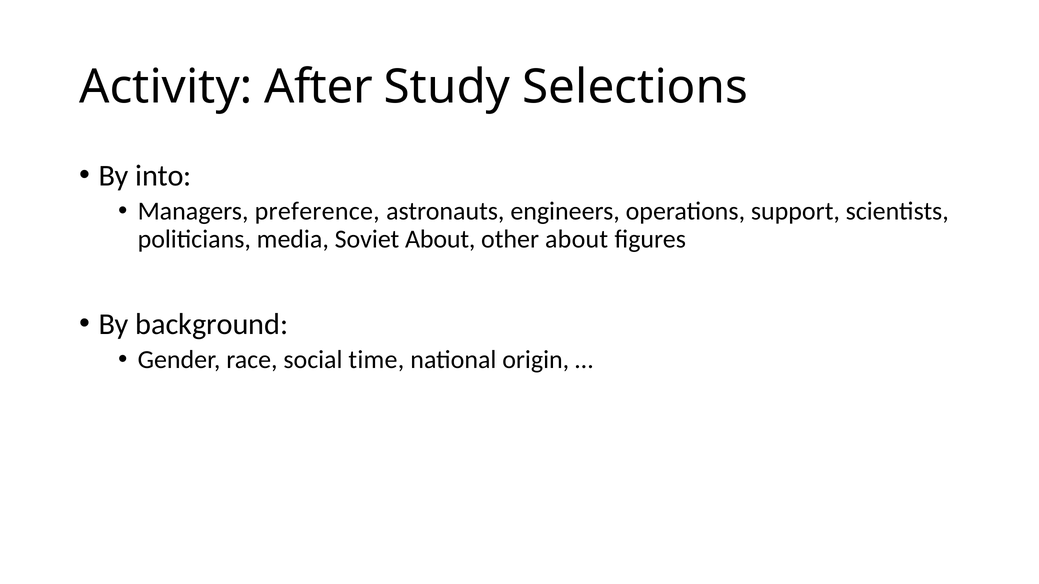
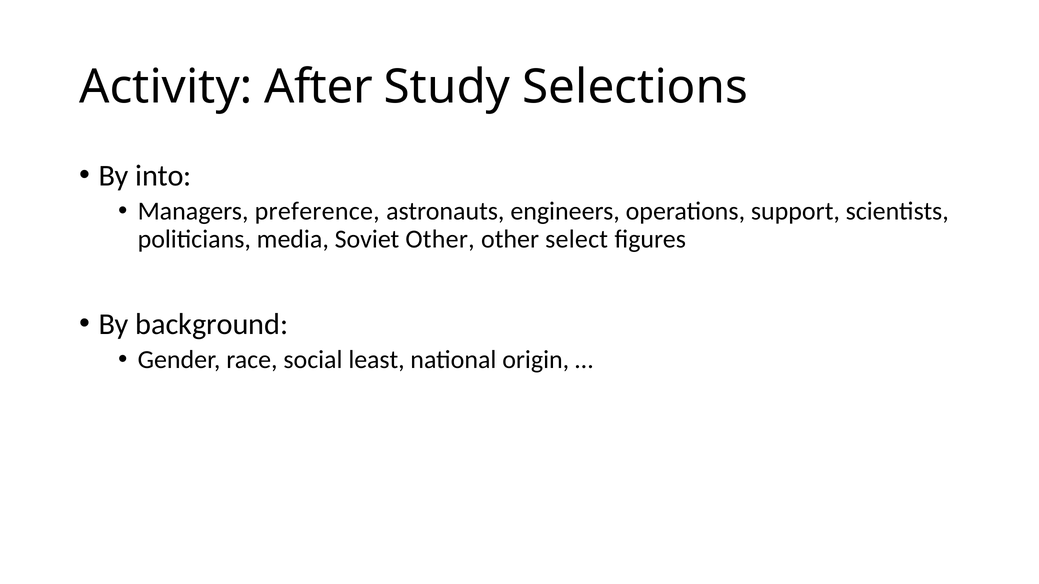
Soviet About: About -> Other (440, 240)
other about: about -> select (577, 240)
time: time -> least (377, 360)
